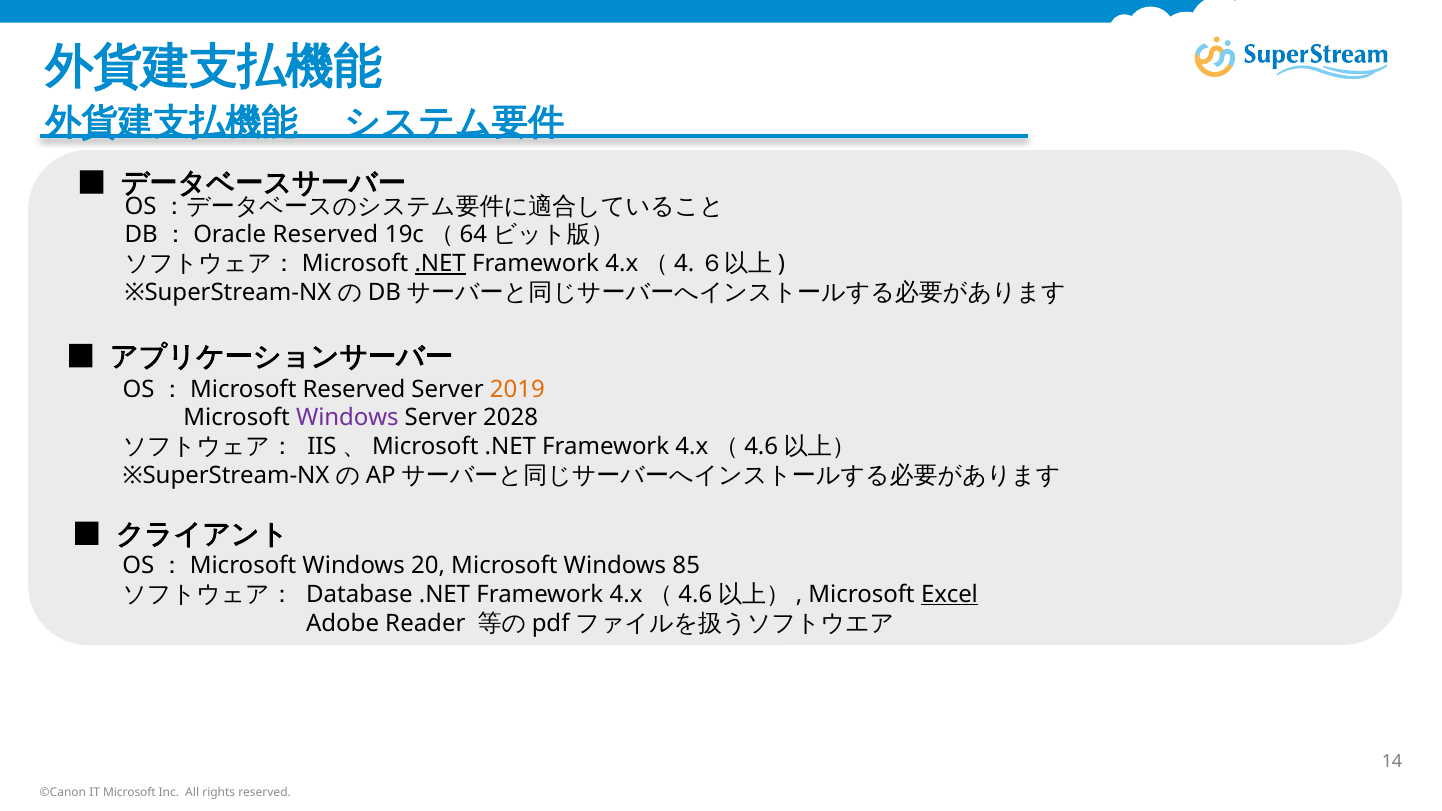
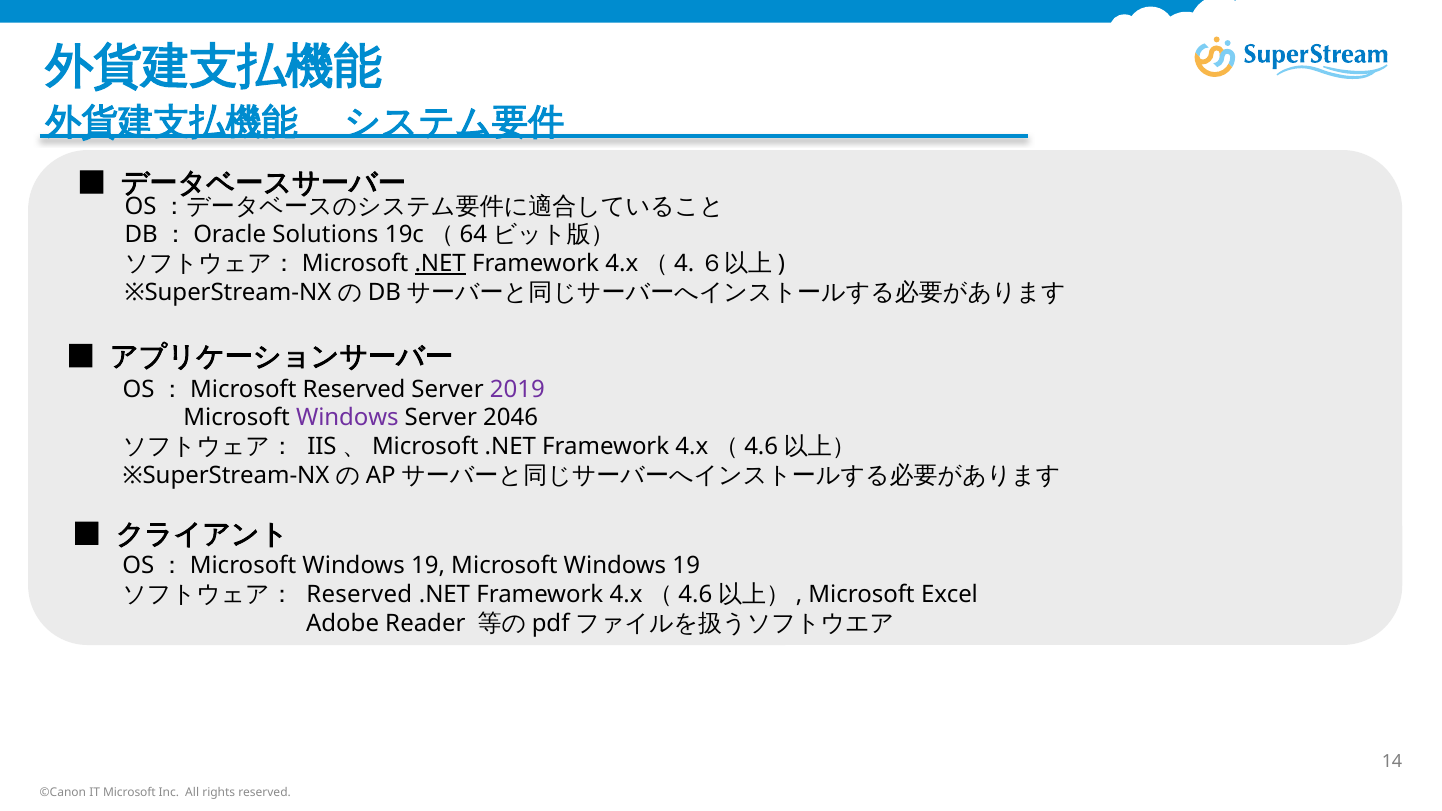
DB：Oracle Reserved: Reserved -> Solutions (325, 235)
2019 colour: orange -> purple (517, 389)
2028: 2028 -> 2046 (511, 418)
OS：Microsoft Windows 20: 20 -> 19 (428, 566)
Microsoft Windows 85: 85 -> 19 (686, 566)
Database: Database -> Reserved (359, 594)
Excel underline: present -> none (950, 594)
